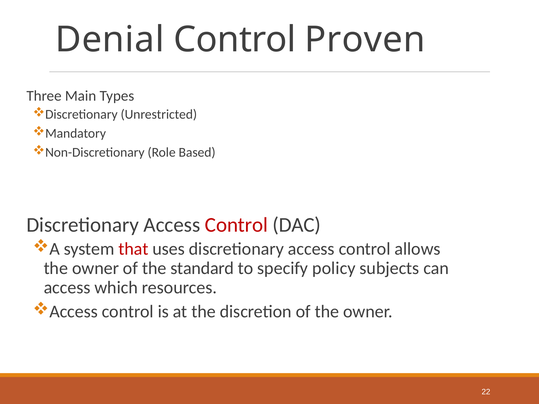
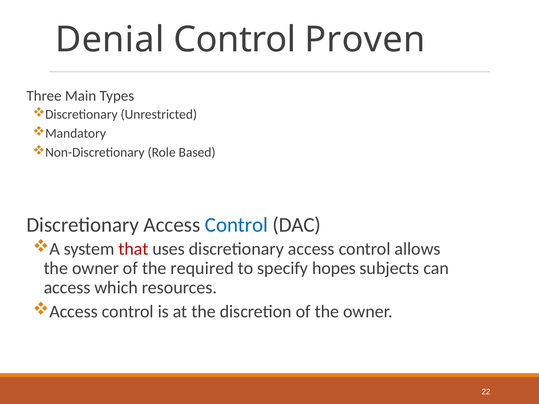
Control colour: red -> blue (236, 225)
standard: standard -> required (202, 268)
policy: policy -> hopes (334, 268)
